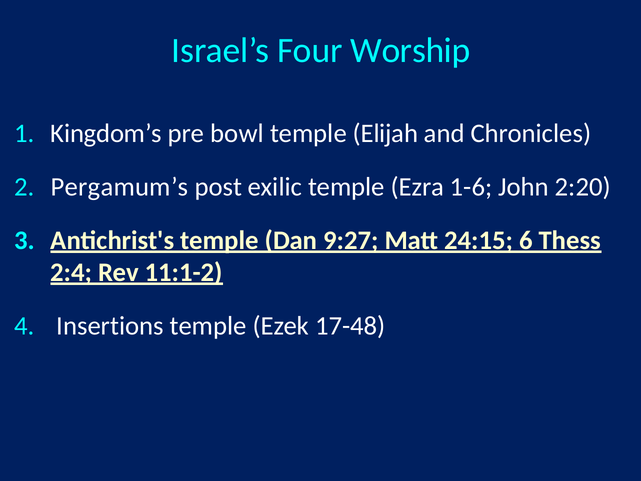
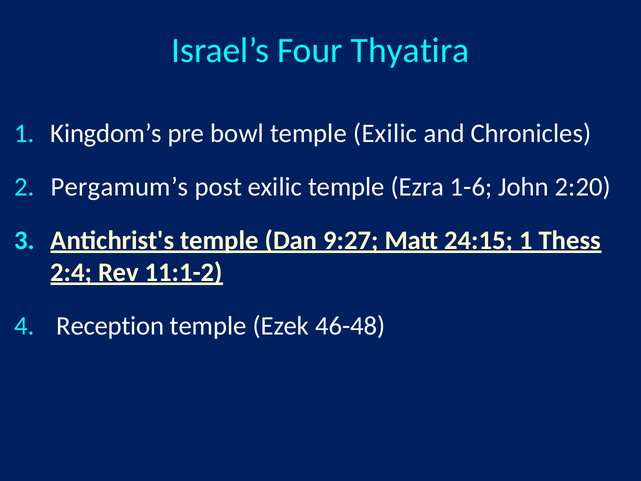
Worship: Worship -> Thyatira (410, 51)
temple Elijah: Elijah -> Exilic (385, 133)
24:15 6: 6 -> 1 (526, 240)
Insertions: Insertions -> Reception (110, 326)
17-48: 17-48 -> 46-48 (350, 326)
